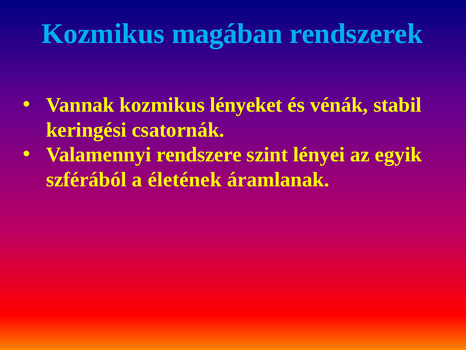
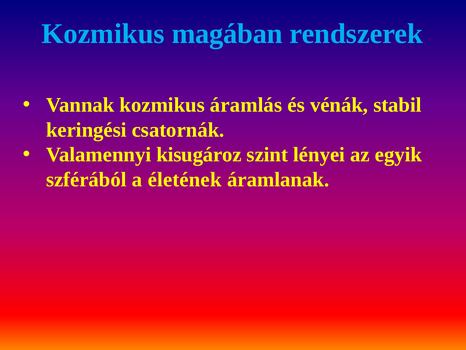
lényeket: lényeket -> áramlás (246, 105)
rendszere: rendszere -> kisugároz (199, 155)
